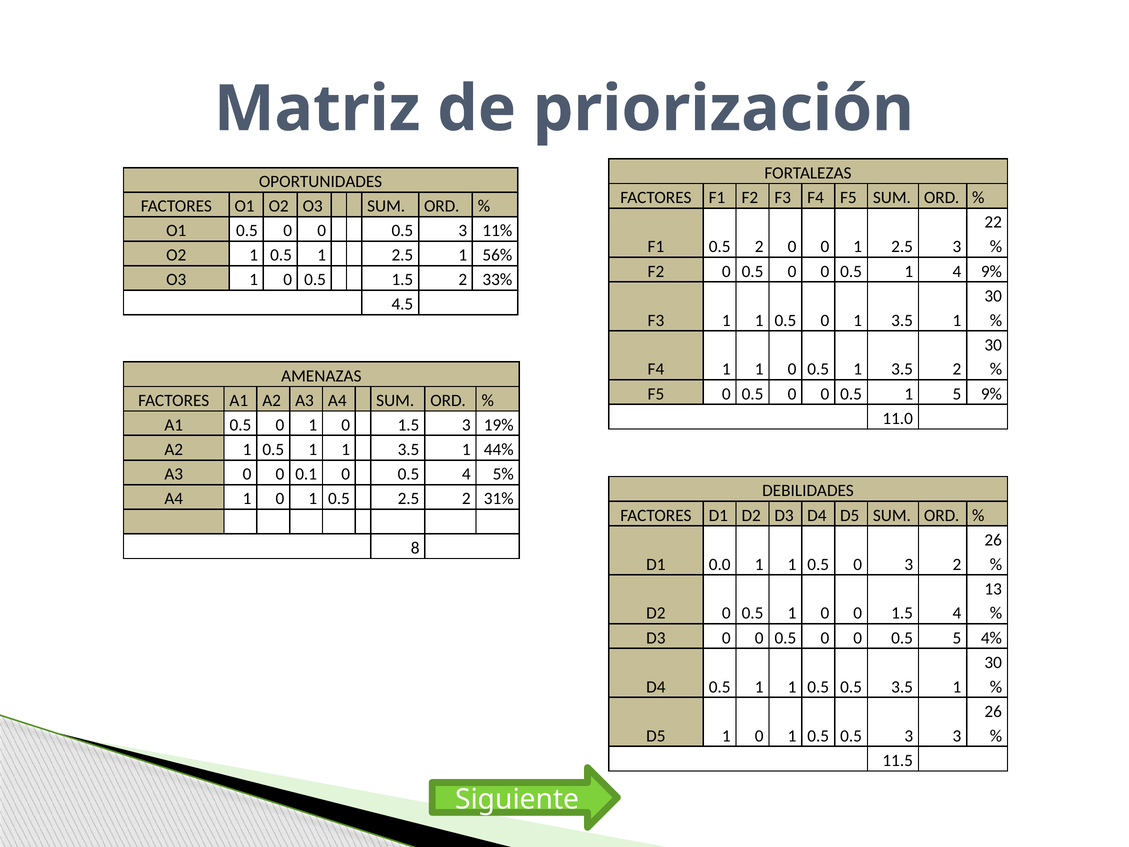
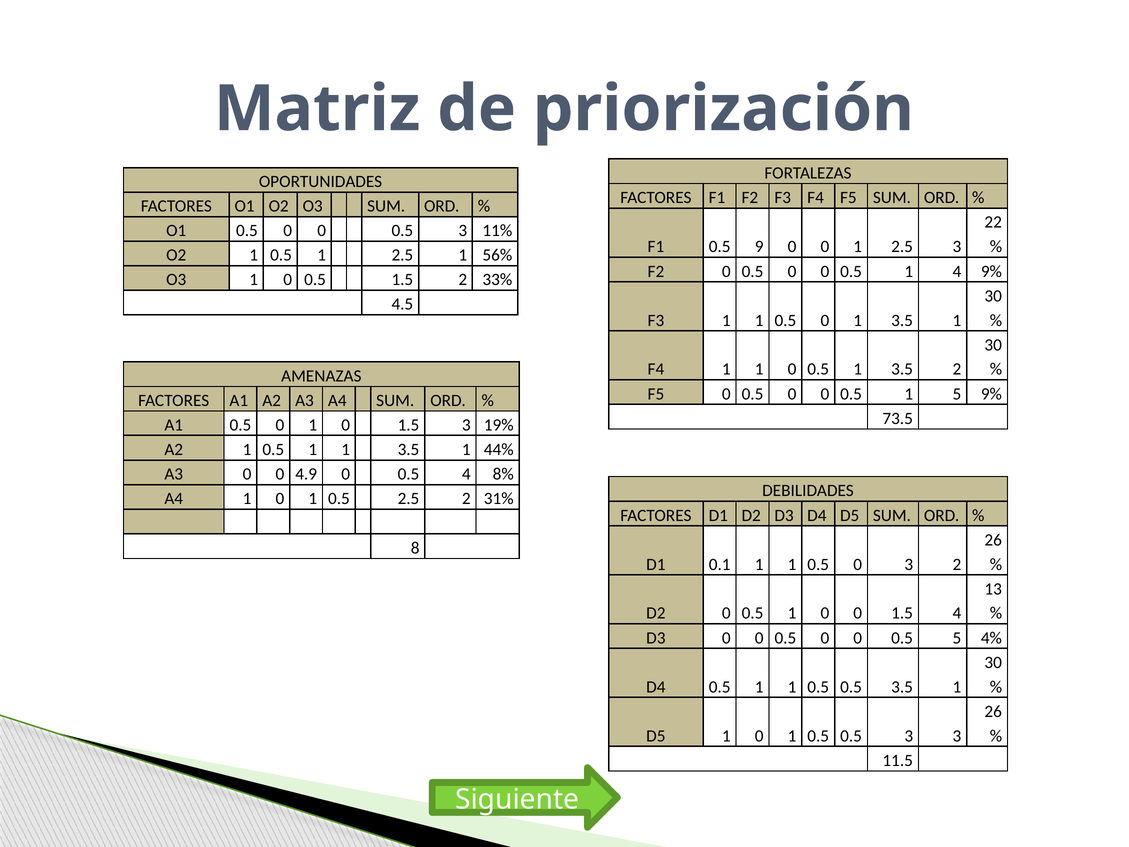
0.5 2: 2 -> 9 (759, 247)
11.0: 11.0 -> 73.5 (898, 419)
0.1: 0.1 -> 4.9 (306, 474)
5%: 5% -> 8% (503, 474)
0.0: 0.0 -> 0.1 (720, 564)
